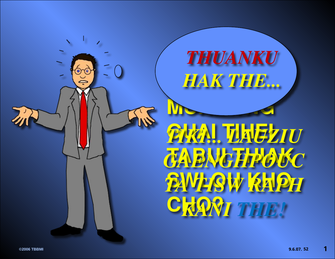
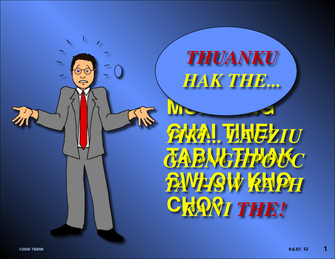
THE colour: blue -> red (261, 209)
